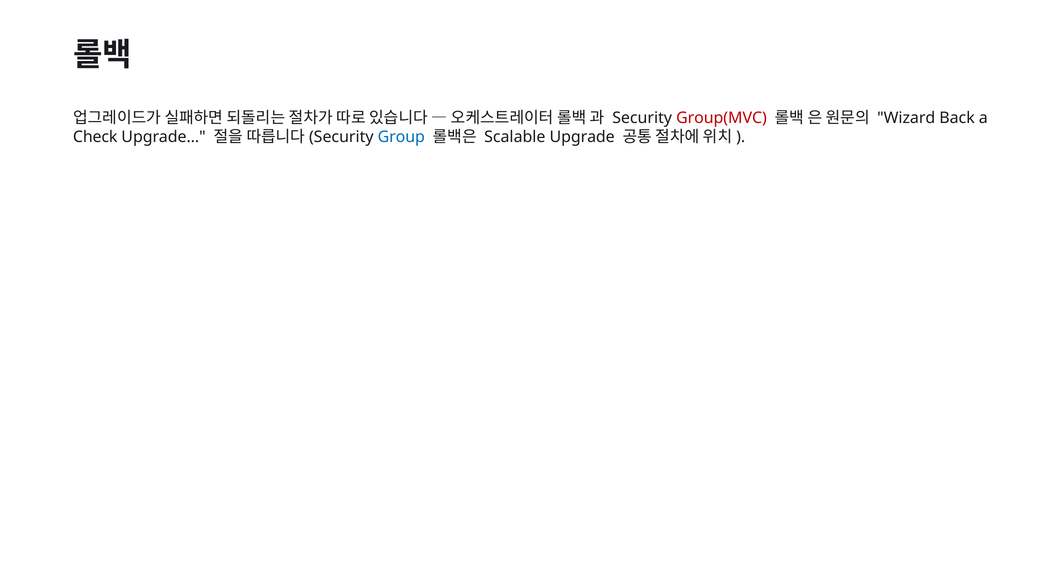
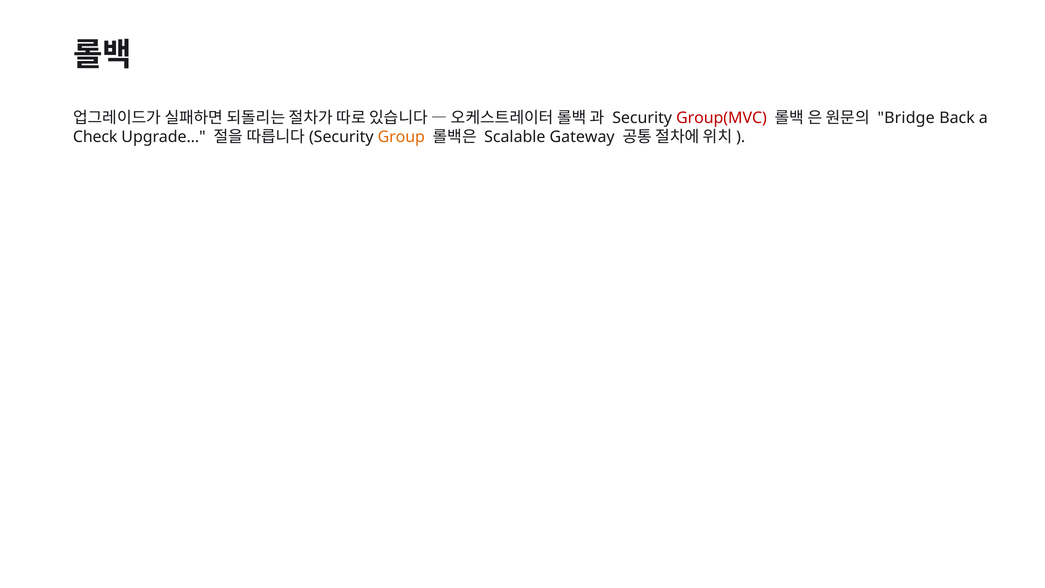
Wizard: Wizard -> Bridge (906, 118)
Group colour: blue -> orange (401, 137)
Upgrade: Upgrade -> Gateway (582, 137)
